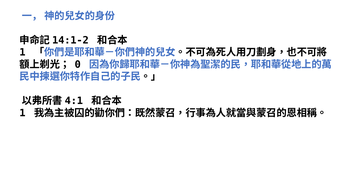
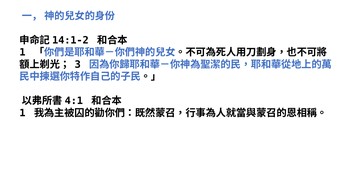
0: 0 -> 3 (78, 65)
